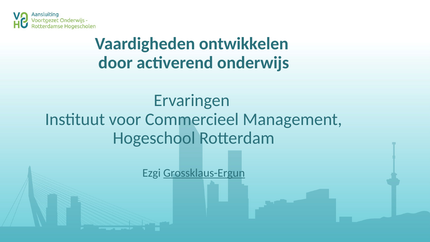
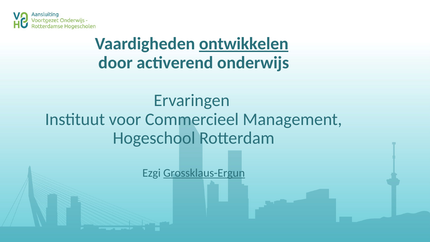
ontwikkelen underline: none -> present (244, 44)
